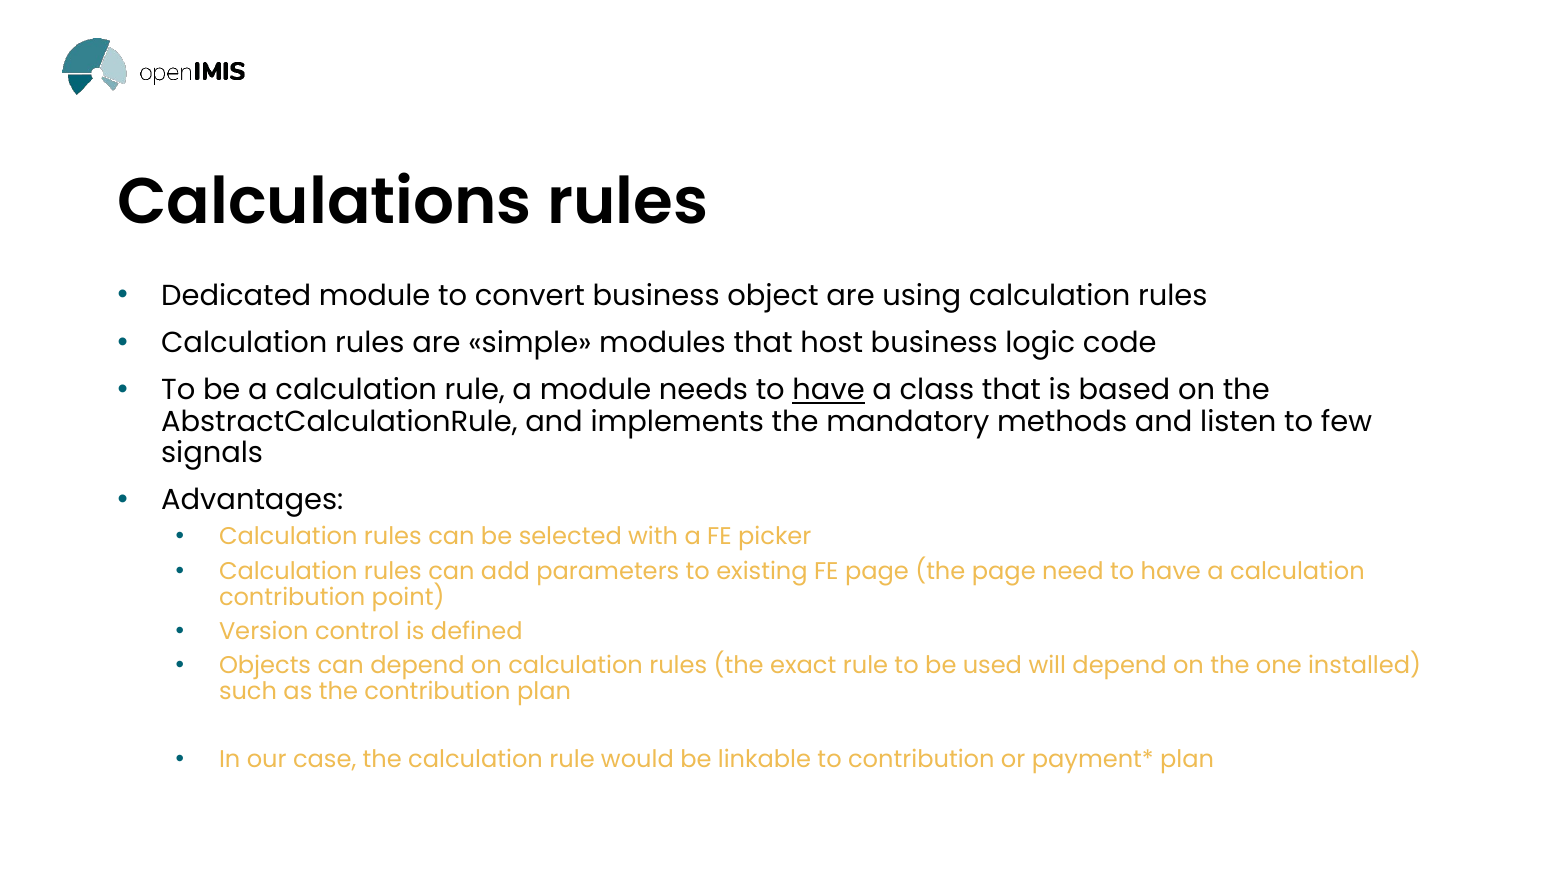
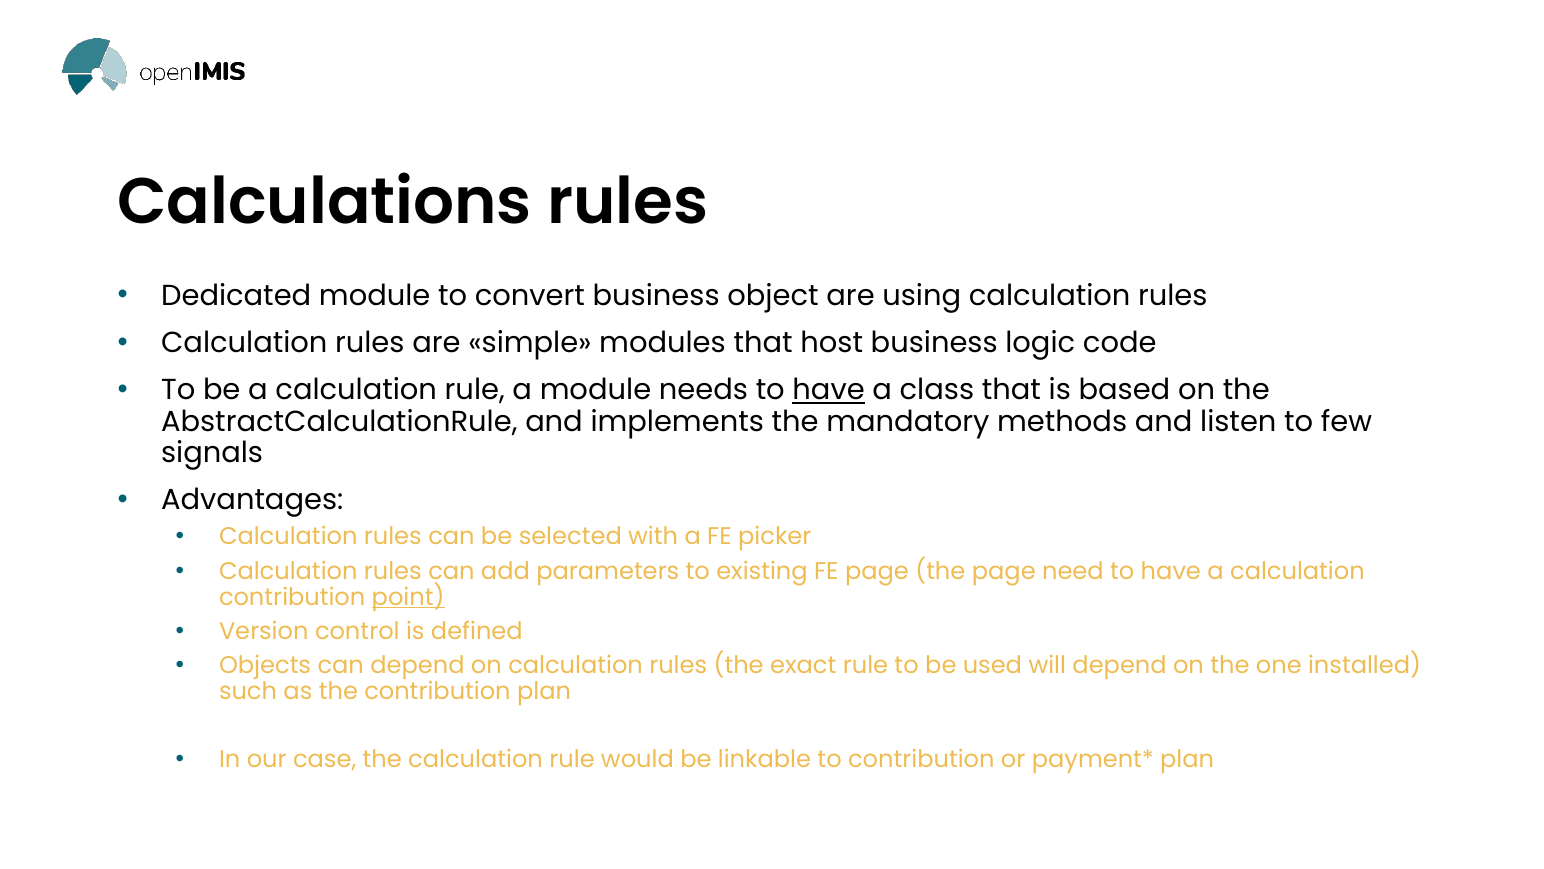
point underline: none -> present (408, 597)
